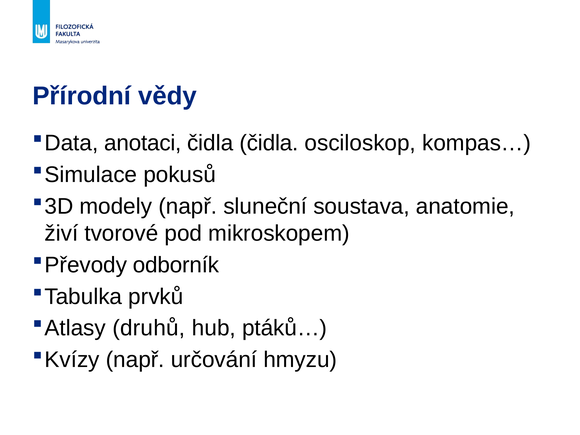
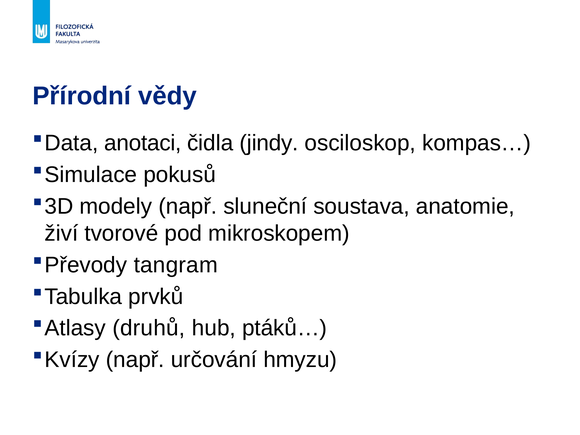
čidla čidla: čidla -> jindy (269, 143)
odborník: odborník -> tangram (176, 265)
